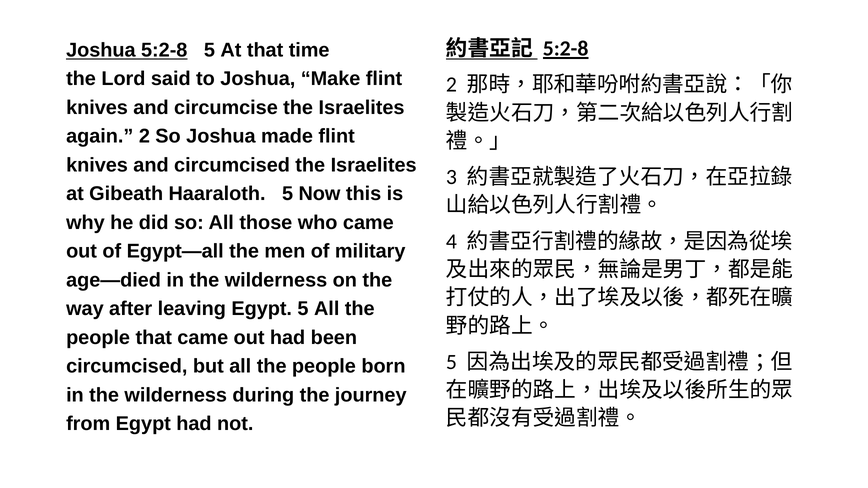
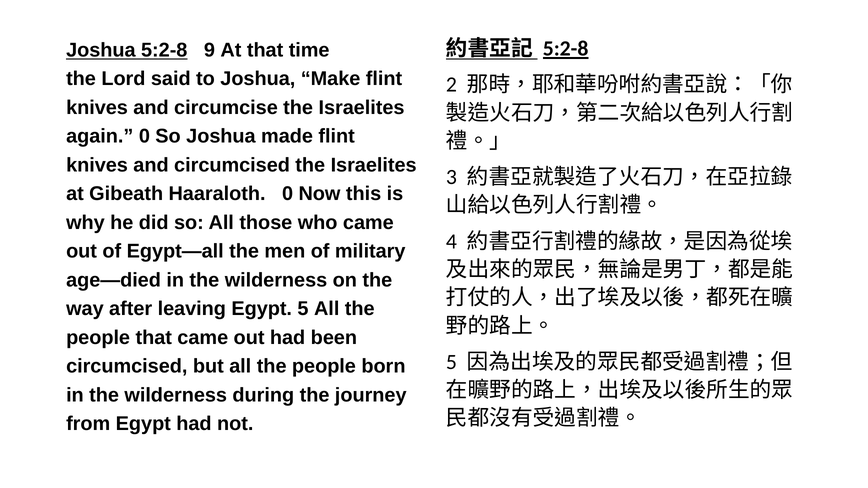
5:2-8 5: 5 -> 9 (209, 50)
again 2: 2 -> 0 (144, 136)
Haaraloth 5: 5 -> 0 (288, 194)
